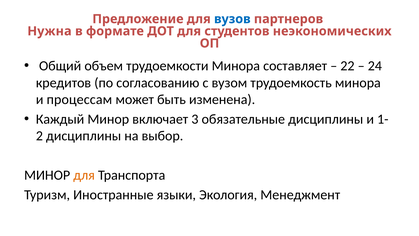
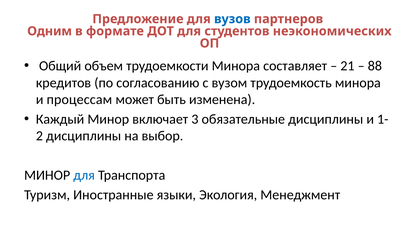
Нужна: Нужна -> Одним (50, 31)
22: 22 -> 21 (347, 66)
24: 24 -> 88 (375, 66)
для colour: orange -> blue (84, 175)
